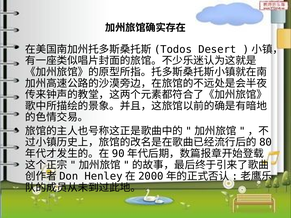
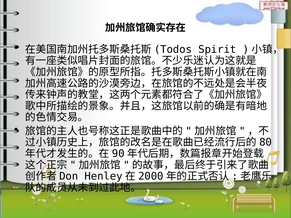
Desert: Desert -> Spirit (217, 49)
